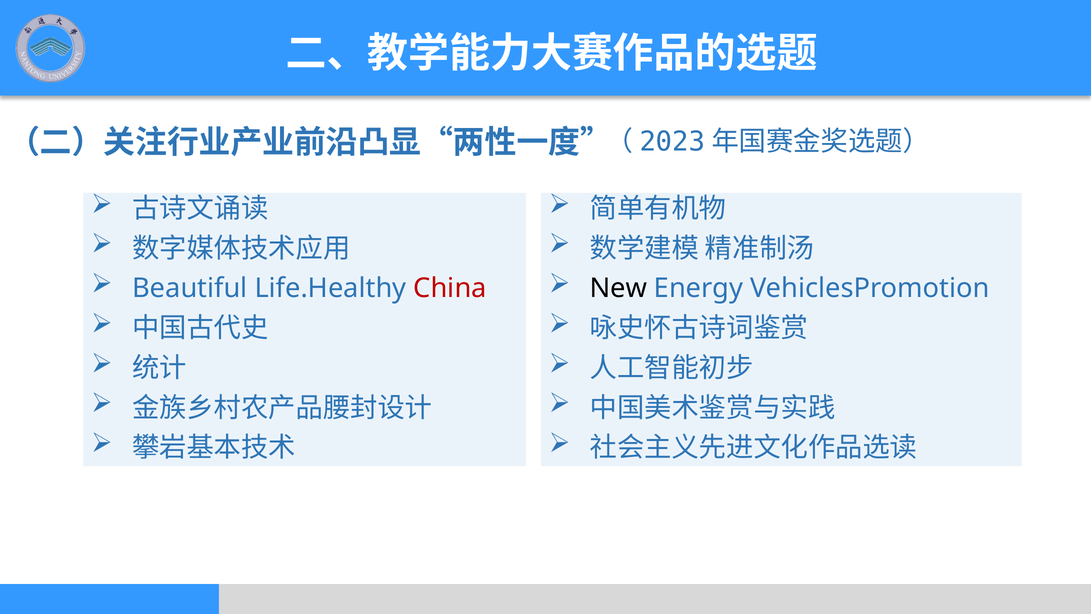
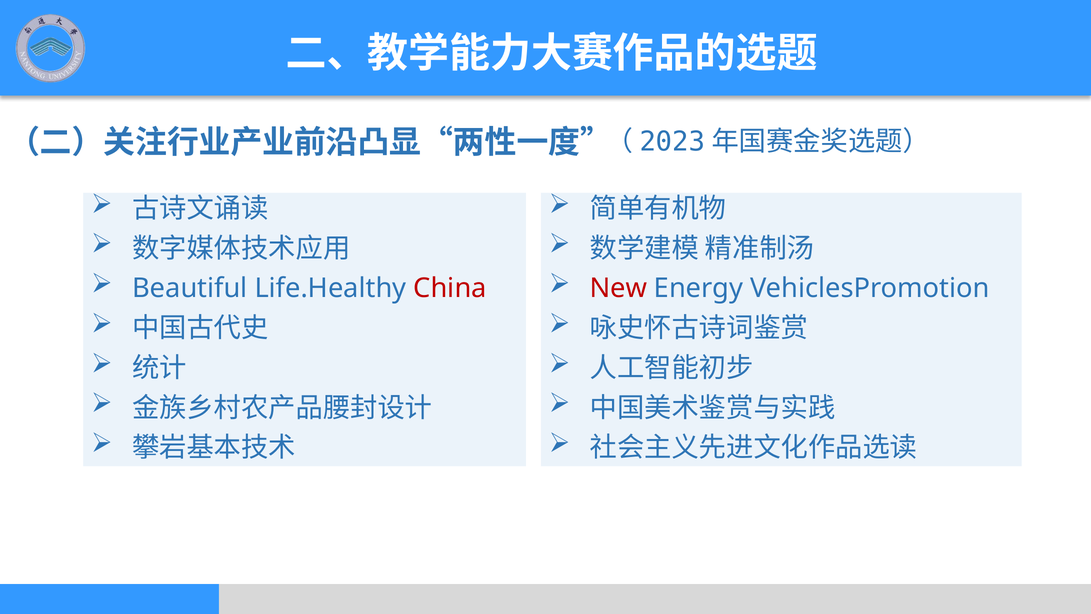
New colour: black -> red (618, 288)
